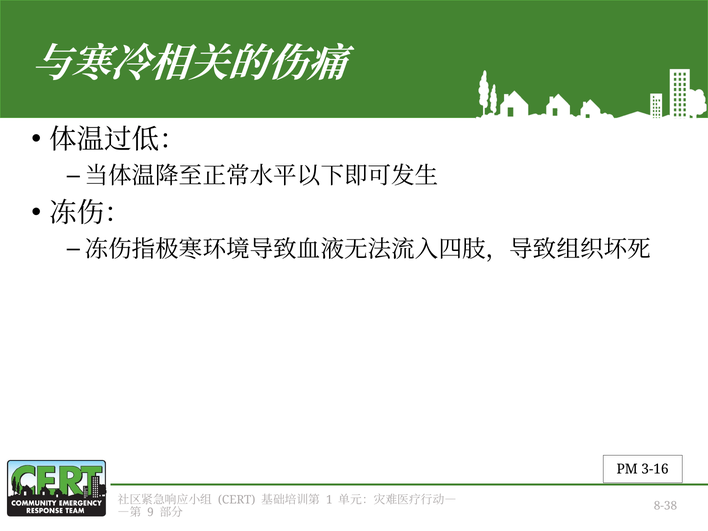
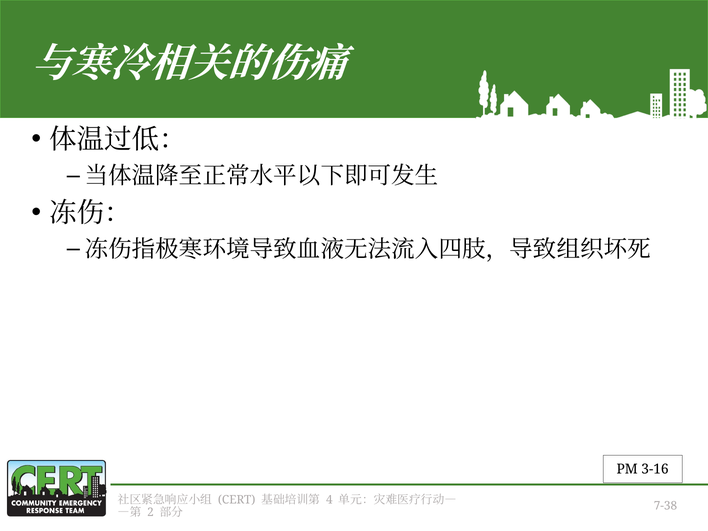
1: 1 -> 4 (329, 500)
9: 9 -> 2 (150, 512)
8-38: 8-38 -> 7-38 (665, 506)
